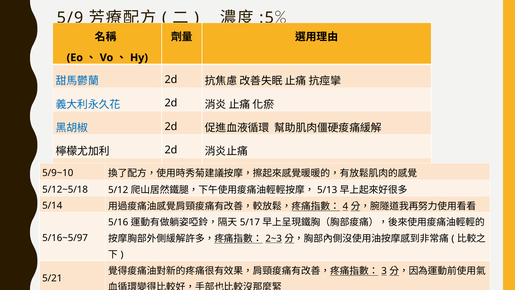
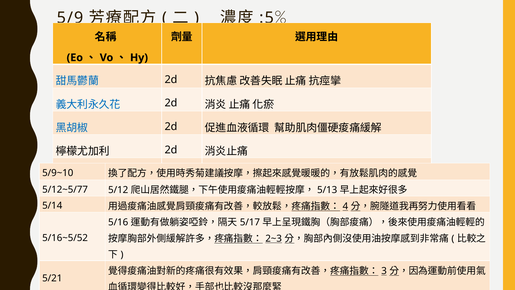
5/12~5/18: 5/12~5/18 -> 5/12~5/77 (65, 189)
5/16~5/97: 5/16~5/97 -> 5/16~5/52 (65, 238)
